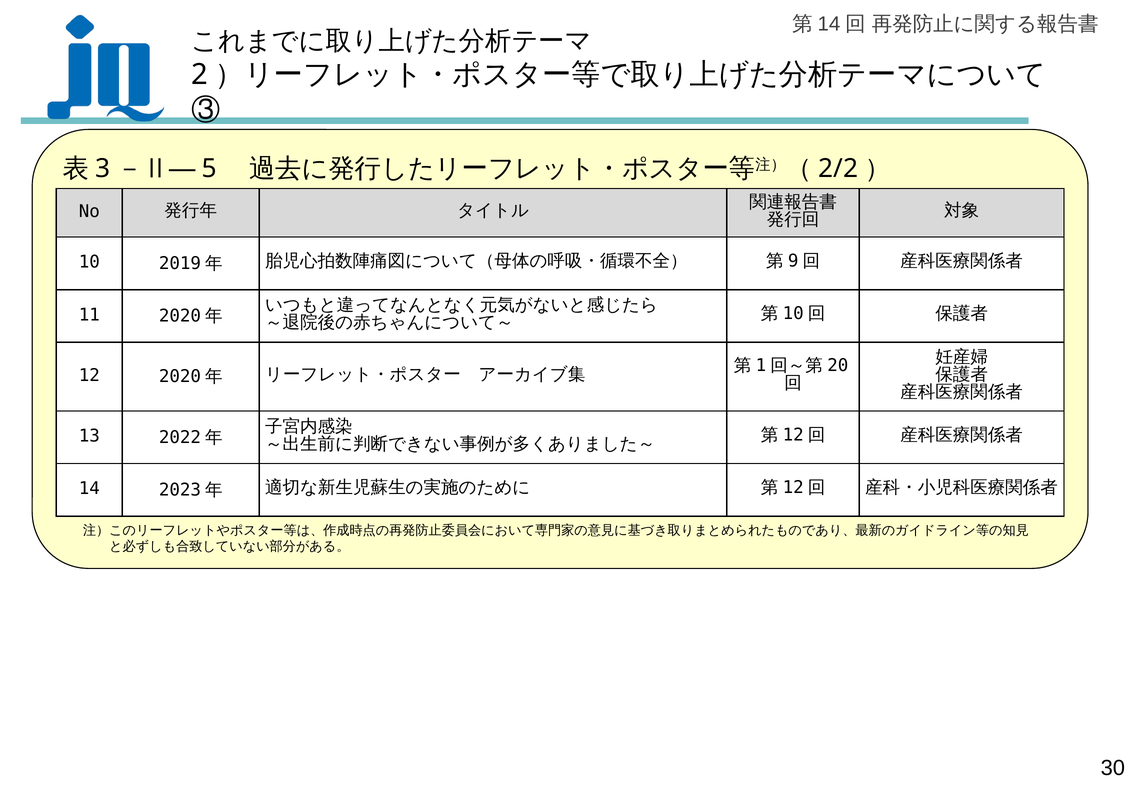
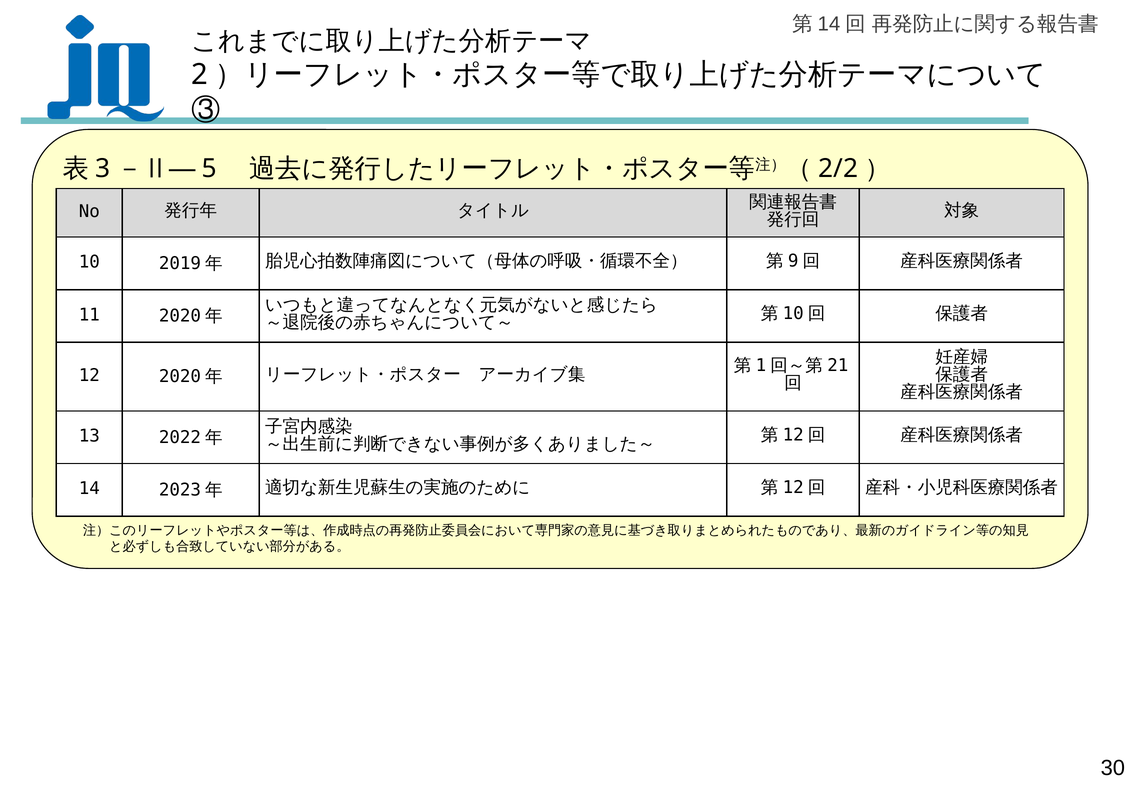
20: 20 -> 21 (838, 366)
